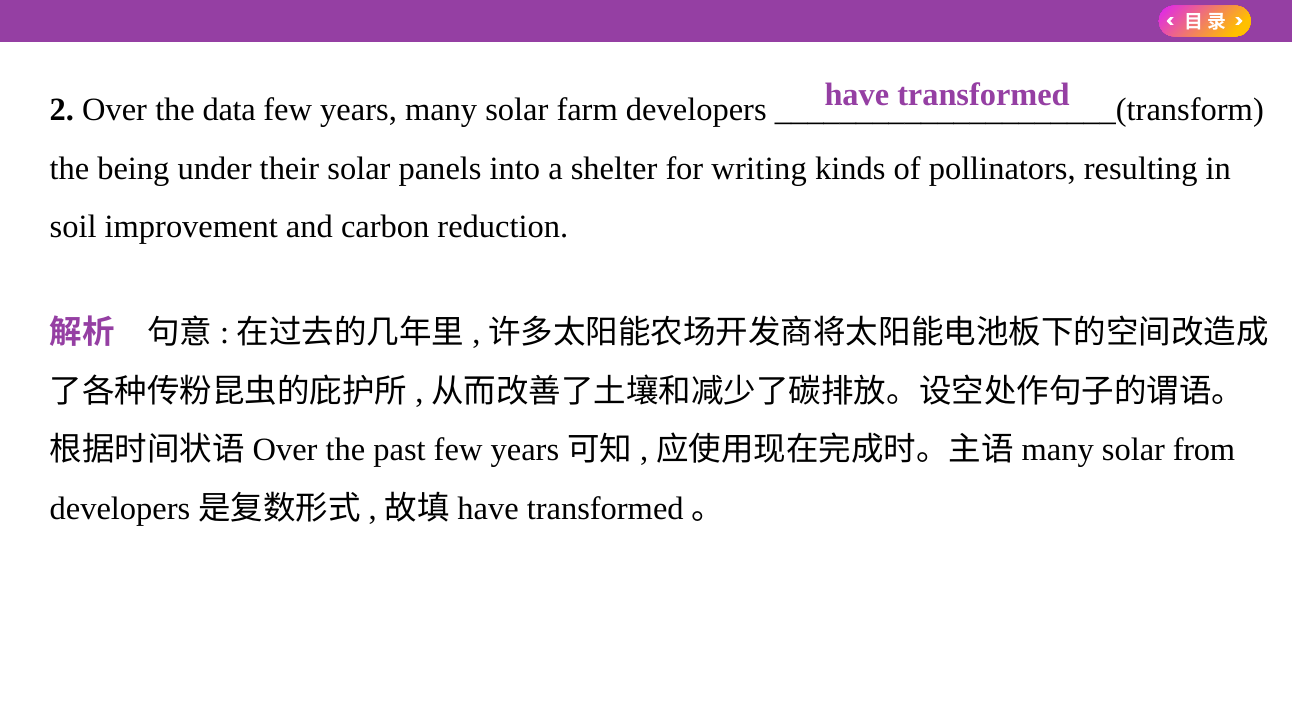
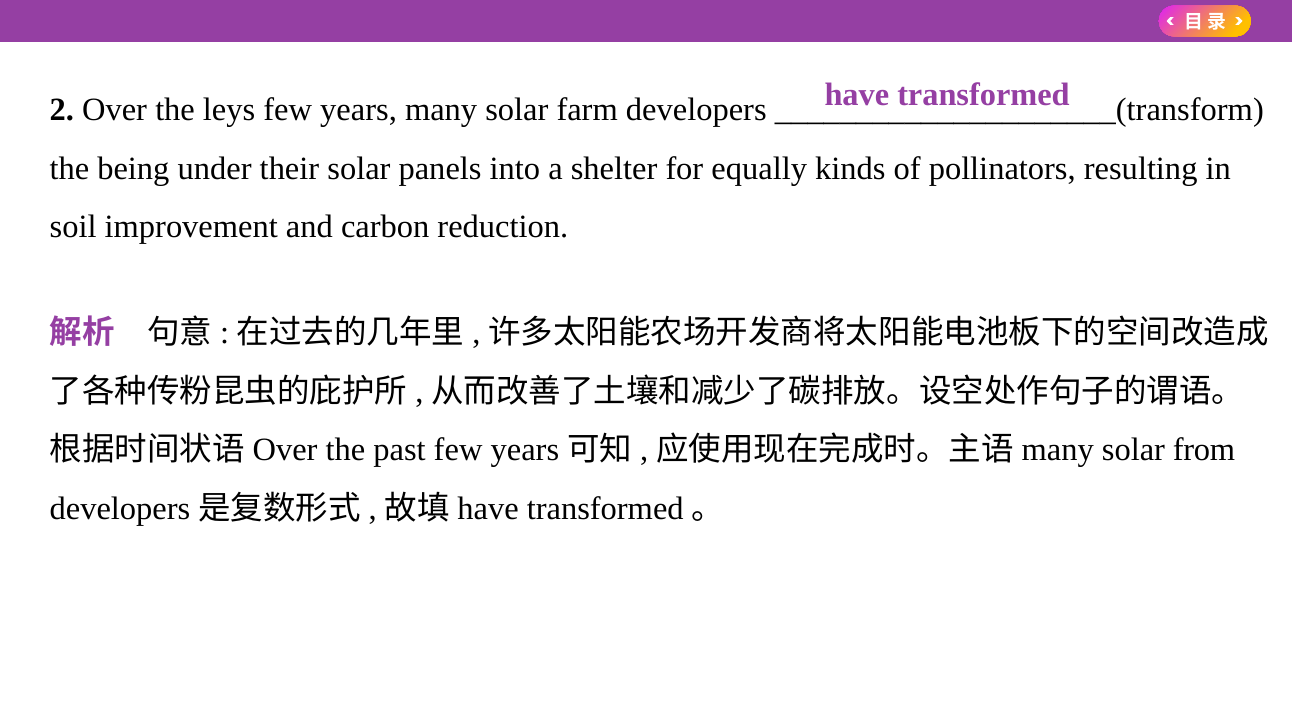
data: data -> leys (229, 110)
writing: writing -> equally (759, 169)
